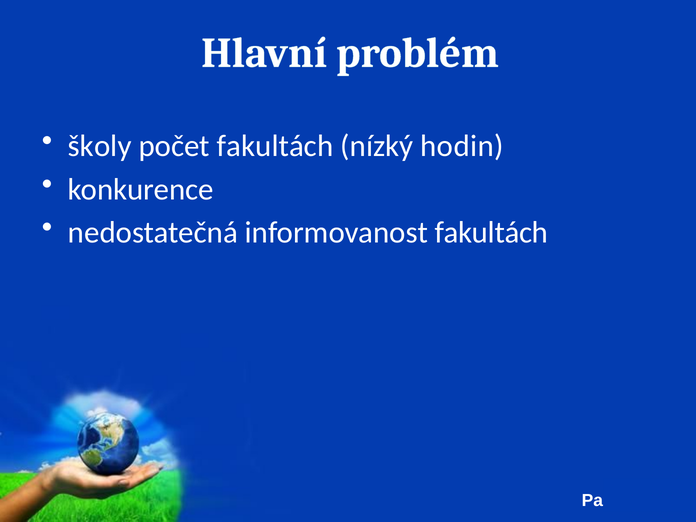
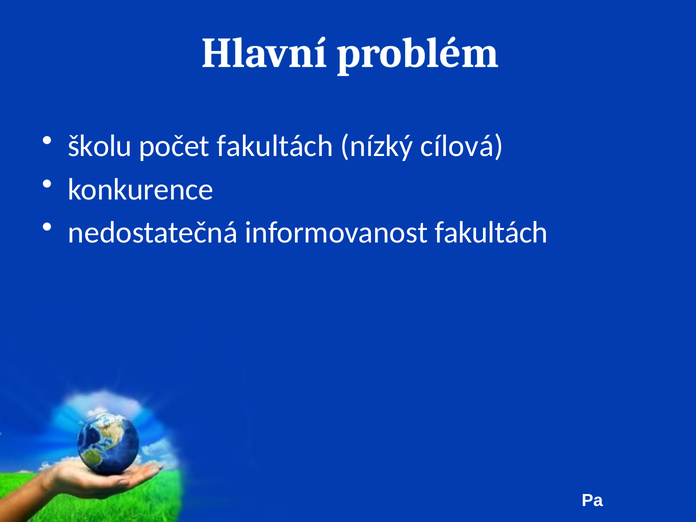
školy: školy -> školu (100, 146)
hodin: hodin -> cílová (462, 146)
